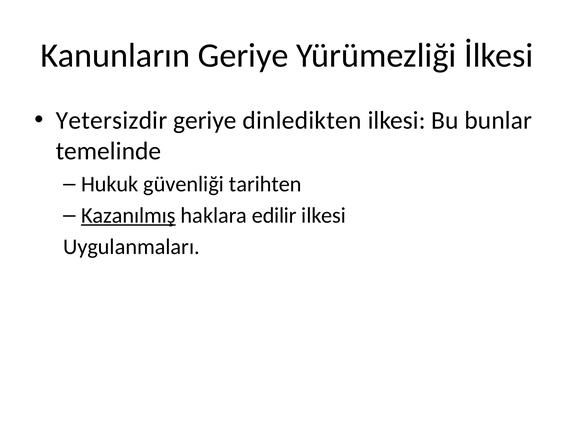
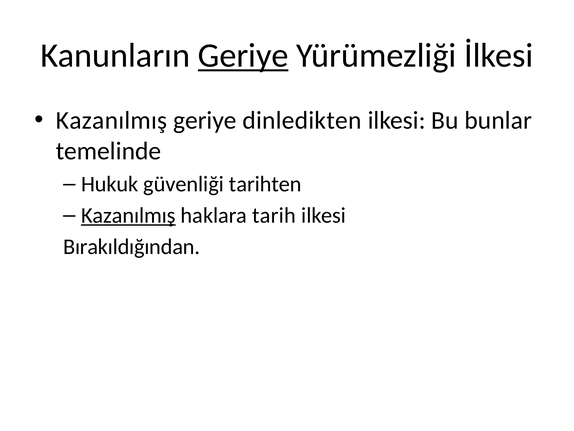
Geriye underline: none -> present (243, 56)
Yetersizdir: Yetersizdir -> Kazanılmış (112, 120)
edilir: edilir -> tarih (274, 215)
Uygulanmaları: Uygulanmaları -> Bırakıldığından (132, 247)
